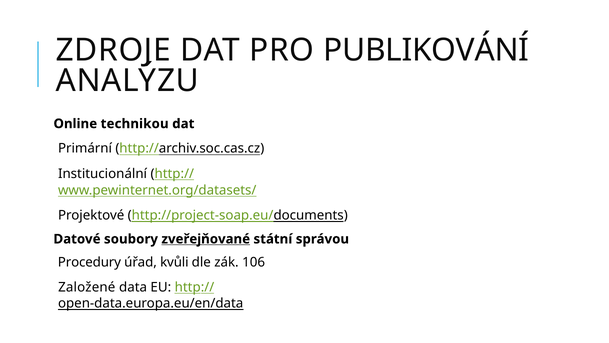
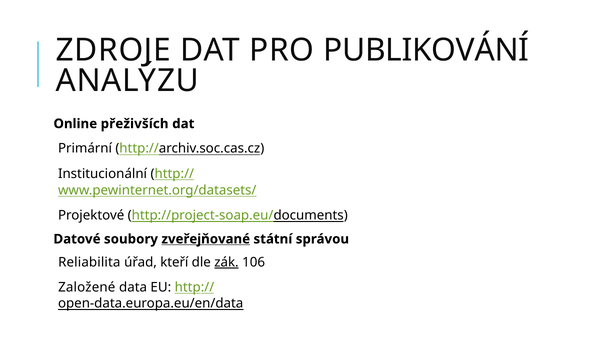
technikou: technikou -> přeživších (135, 124)
Procedury: Procedury -> Reliabilita (89, 262)
kvůli: kvůli -> kteří (174, 262)
zák underline: none -> present (226, 262)
